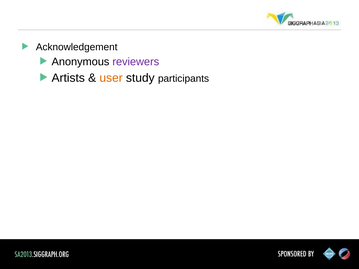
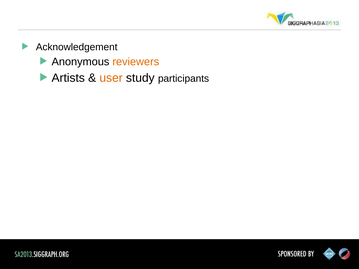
reviewers colour: purple -> orange (136, 62)
